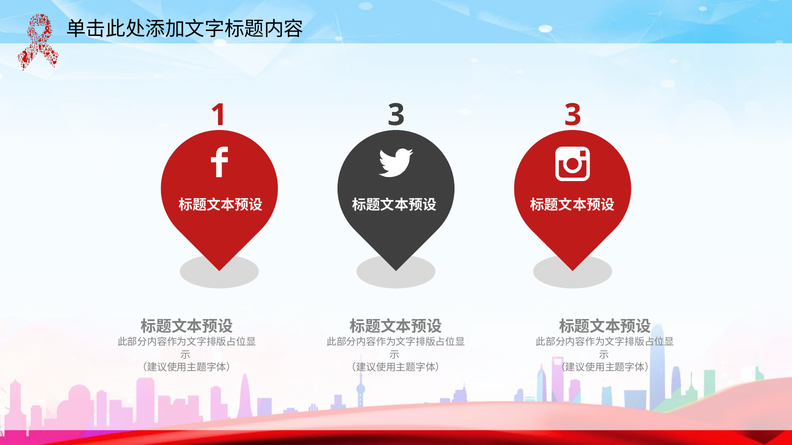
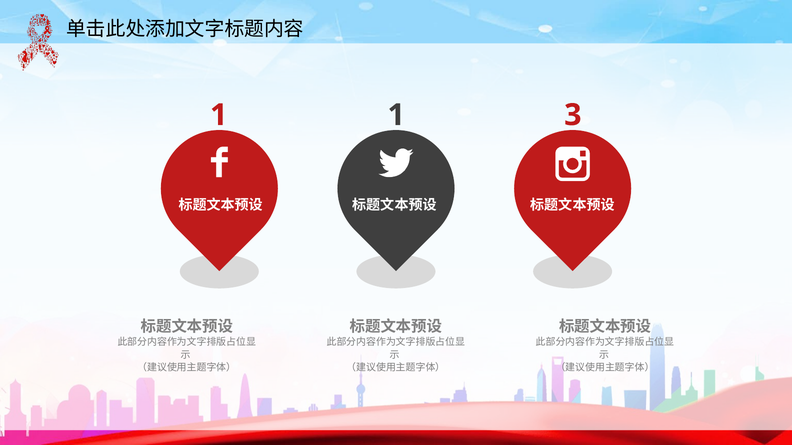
1 3: 3 -> 1 (396, 115)
